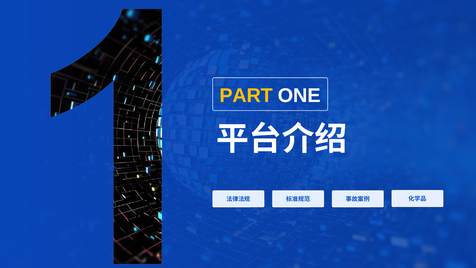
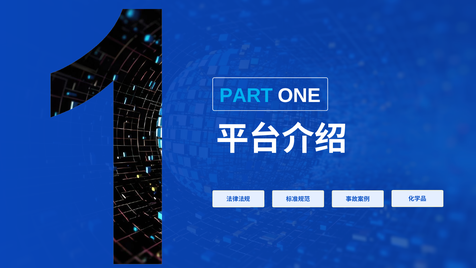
PART colour: yellow -> light blue (246, 95)
